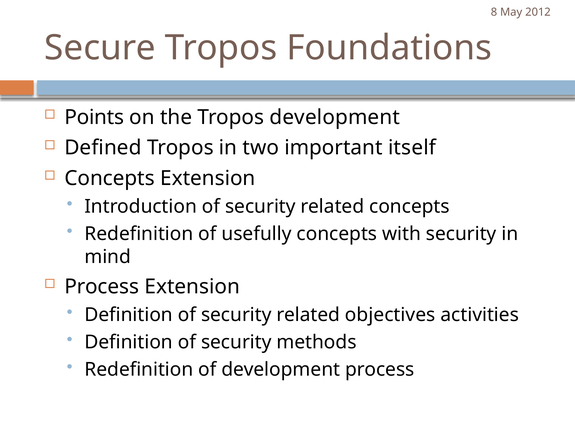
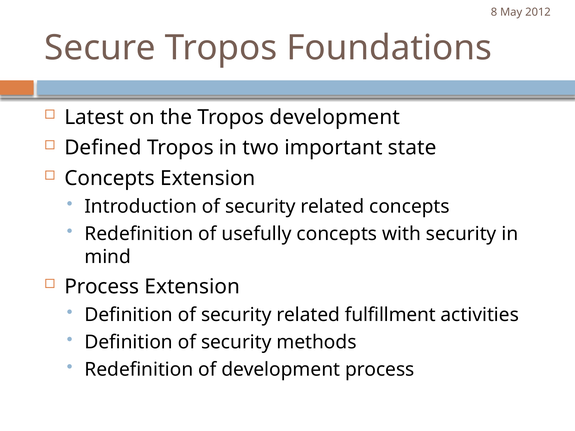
Points: Points -> Latest (94, 117)
itself: itself -> state (412, 148)
objectives: objectives -> fulfillment (390, 315)
